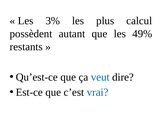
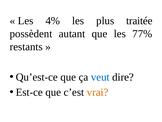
3%: 3% -> 4% (53, 21)
calcul: calcul -> traitée (139, 21)
49%: 49% -> 77% (142, 34)
vrai colour: blue -> orange (98, 92)
